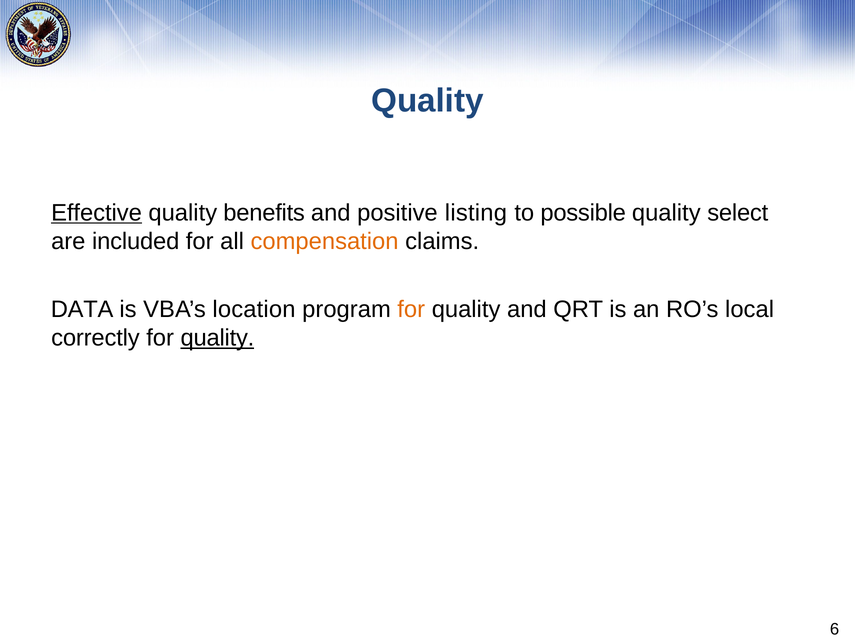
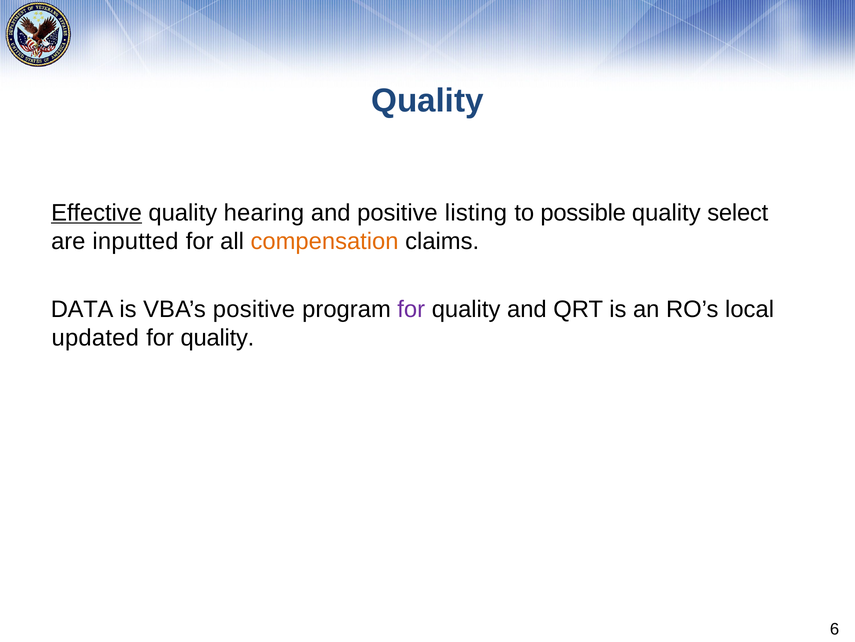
benefits: benefits -> hearing (264, 213)
included: included -> inputted (135, 241)
VBA’s location: location -> positive (254, 309)
for colour: orange -> purple (411, 309)
correctly: correctly -> updated (95, 337)
quality underline: present -> none (217, 337)
